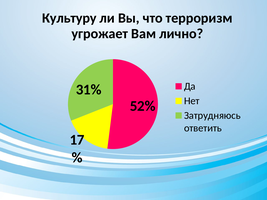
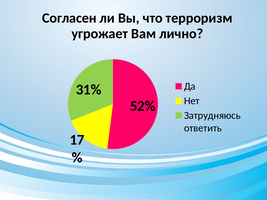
Культуру: Культуру -> Согласен (69, 18)
